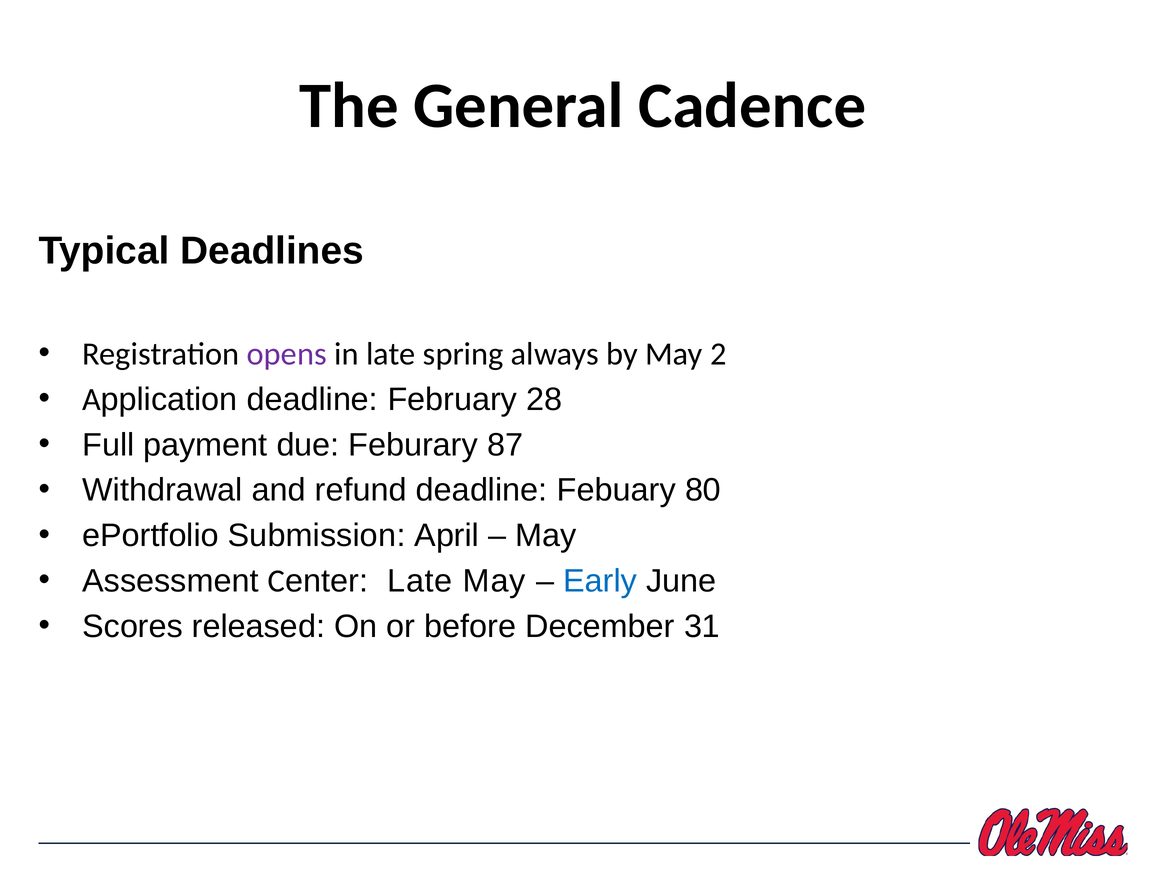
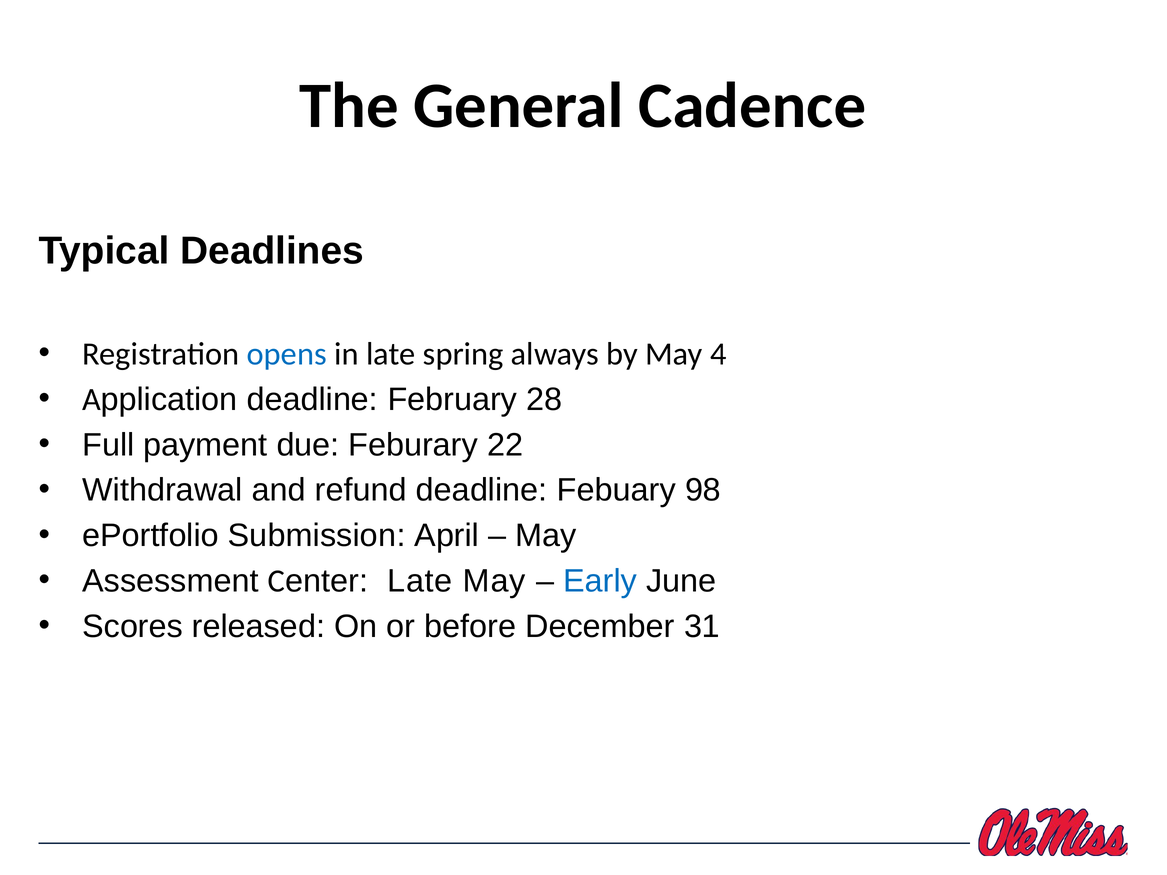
opens colour: purple -> blue (287, 354)
2: 2 -> 4 (718, 354)
87: 87 -> 22 (505, 445)
80: 80 -> 98 (703, 490)
